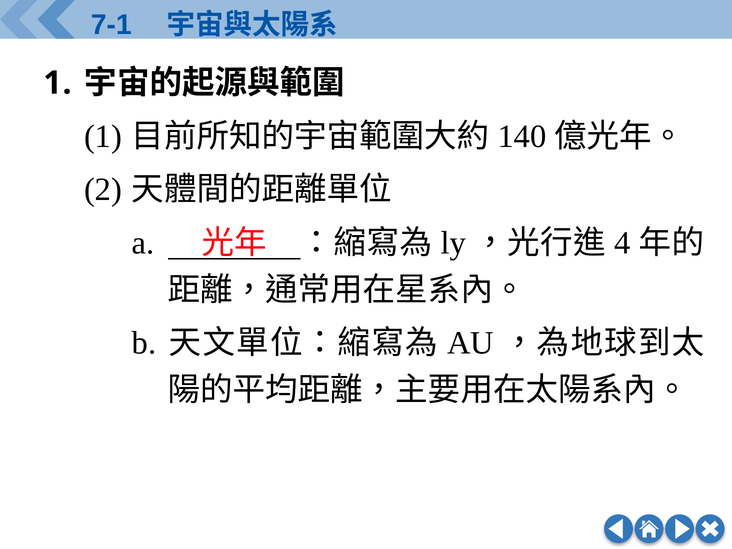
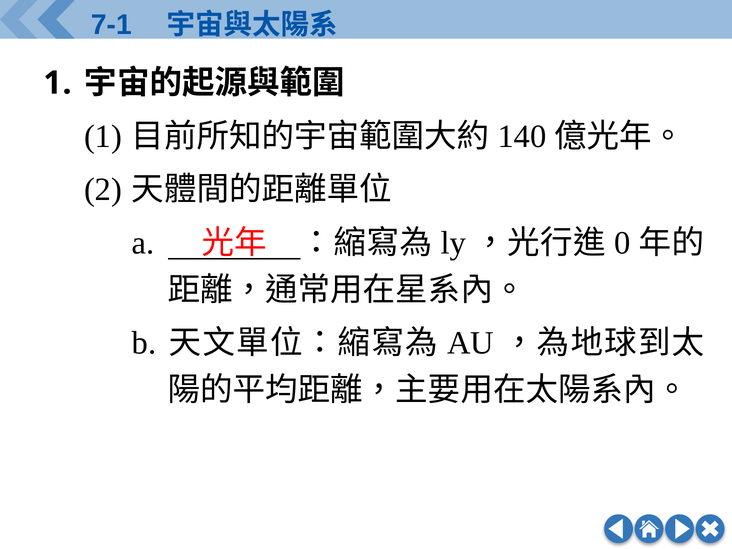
4: 4 -> 0 (623, 243)
